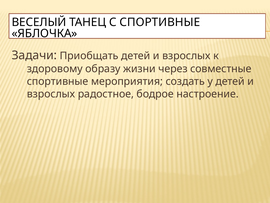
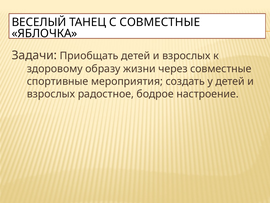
С СПОРТИВНЫЕ: СПОРТИВНЫЕ -> СОВМЕСТНЫЕ (160, 22)
